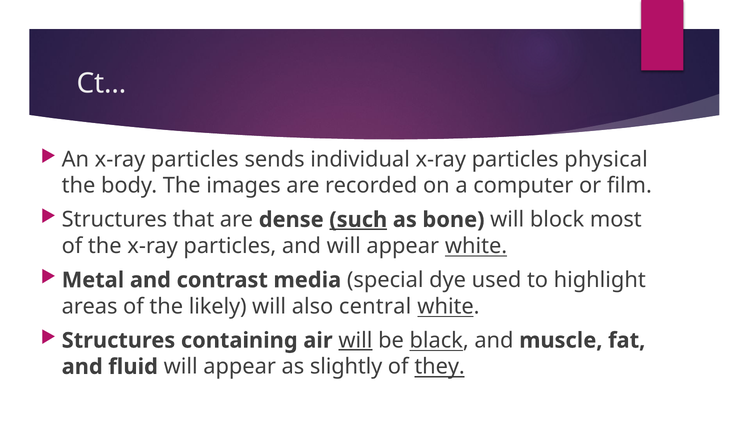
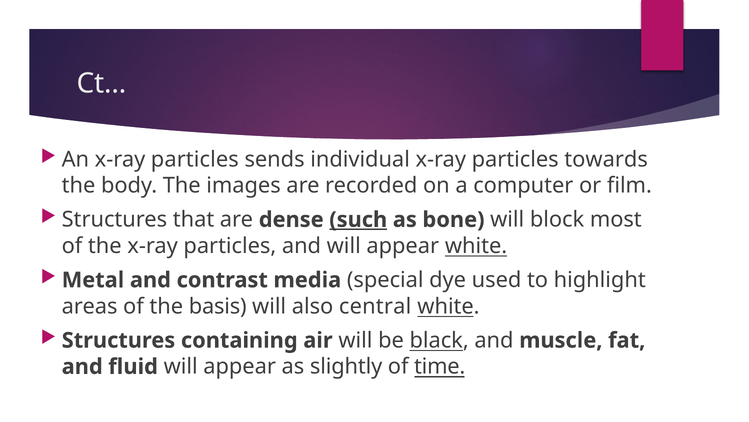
physical: physical -> towards (606, 159)
likely: likely -> basis (218, 306)
will underline: present -> none (355, 340)
they: they -> time (440, 366)
